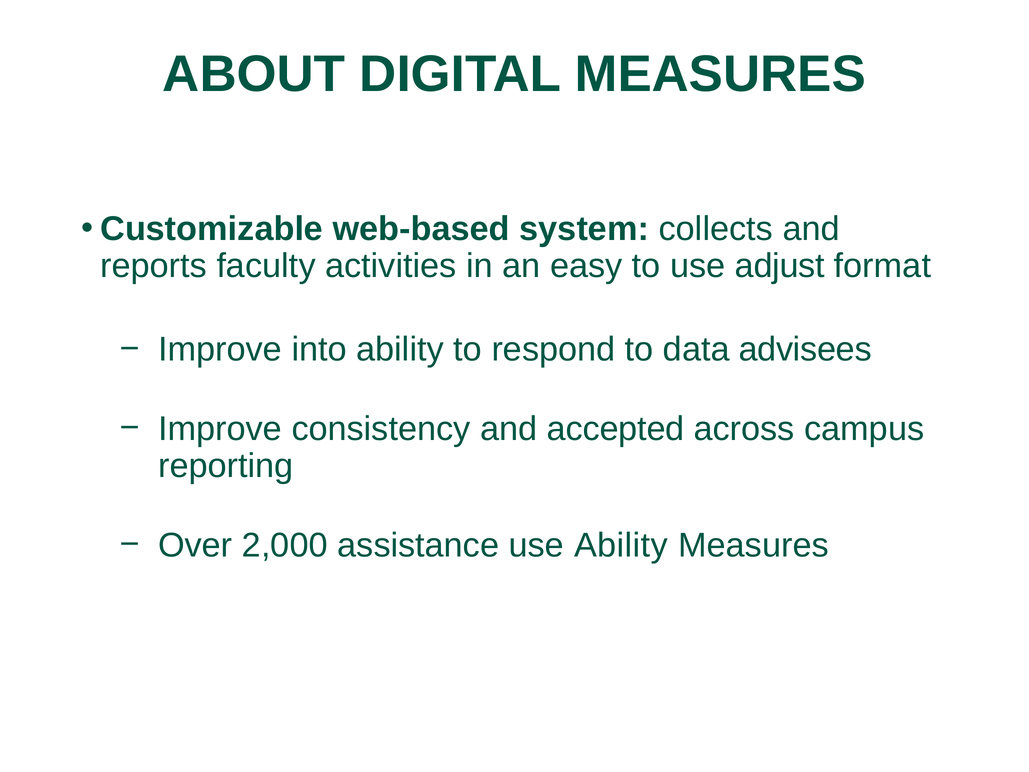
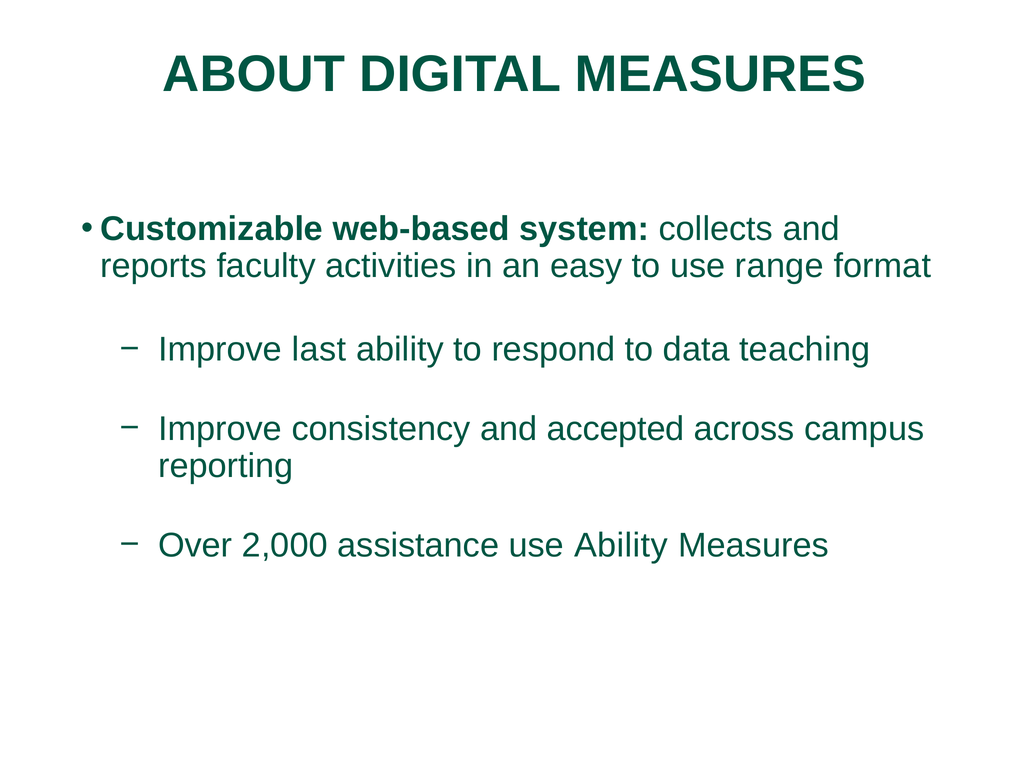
adjust: adjust -> range (779, 266)
into: into -> last (319, 349)
advisees: advisees -> teaching (805, 349)
